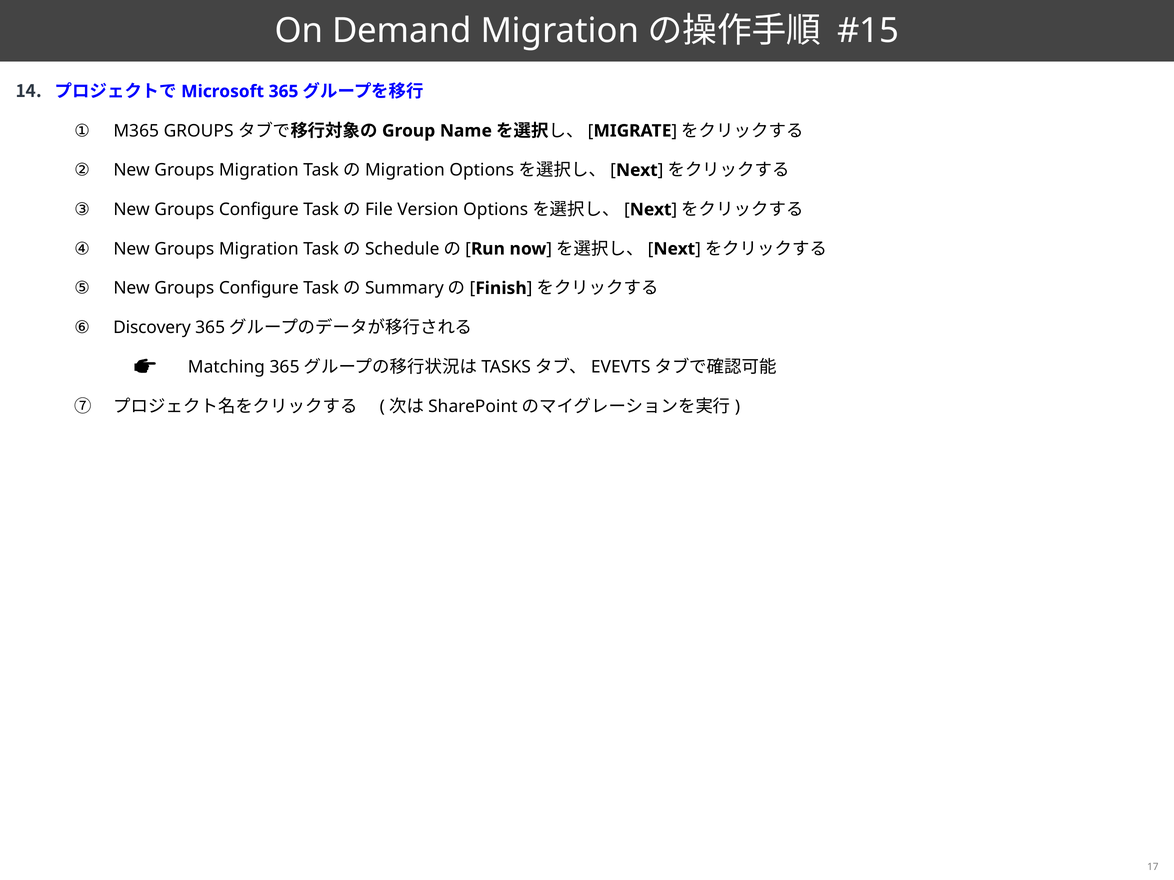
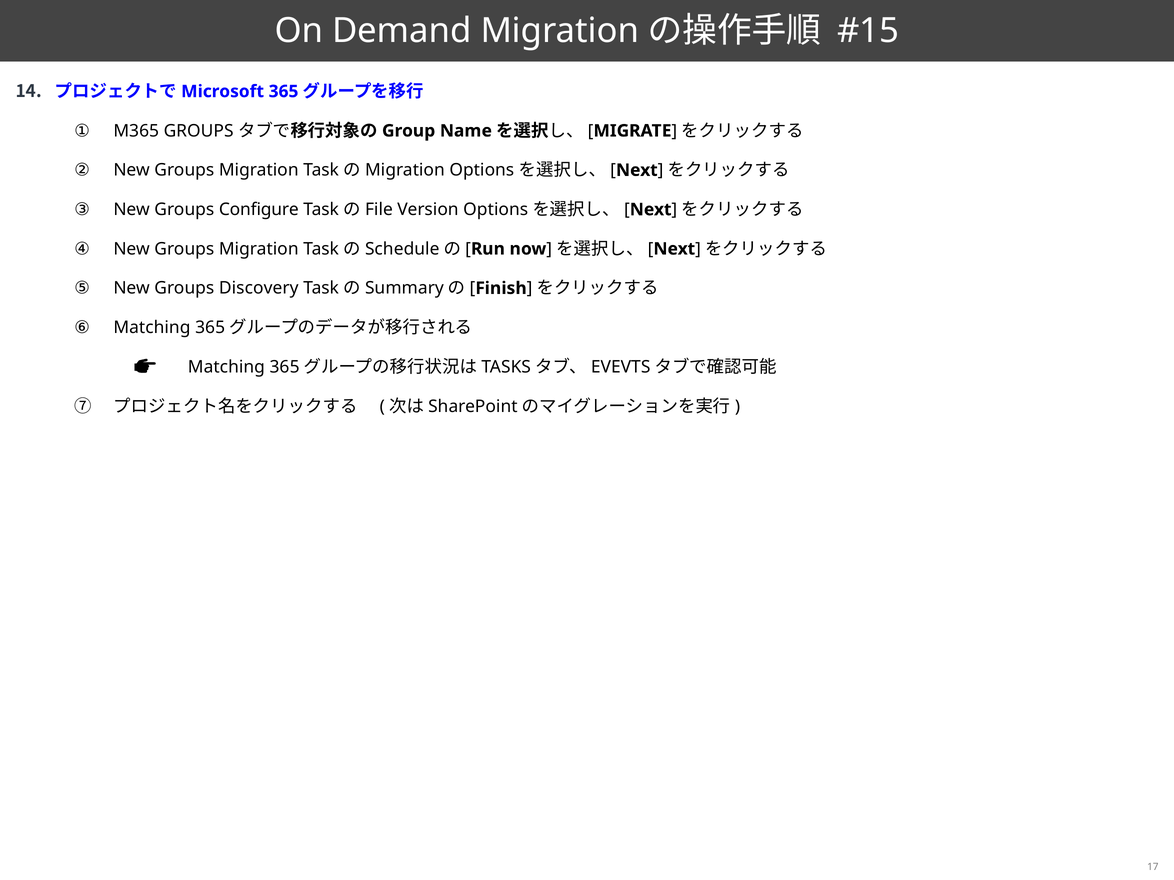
Configure: Configure -> Discovery (259, 288)
Discovery: Discovery -> Matching (152, 328)
